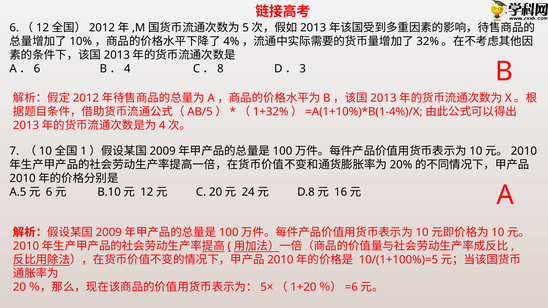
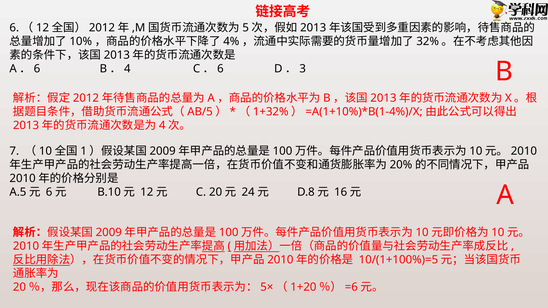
8: 8 -> 6 (220, 69)
